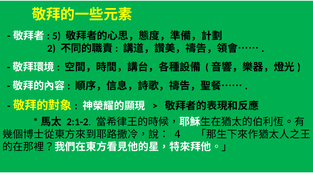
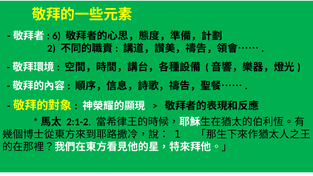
5: 5 -> 6 (57, 36)
4: 4 -> 1 (177, 135)
